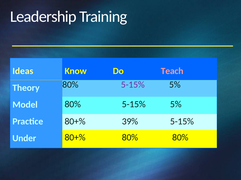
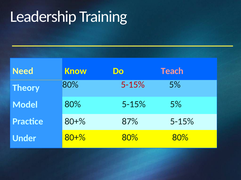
Ideas: Ideas -> Need (23, 71)
5-15% colour: purple -> red (133, 85)
39%: 39% -> 87% (130, 122)
